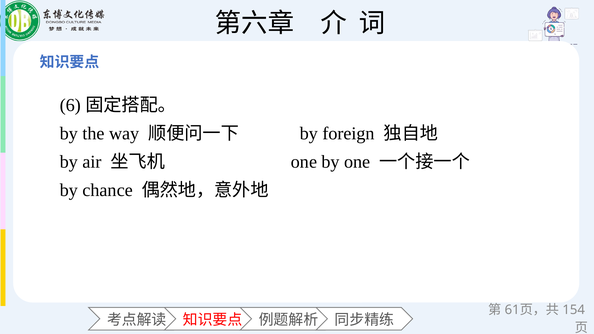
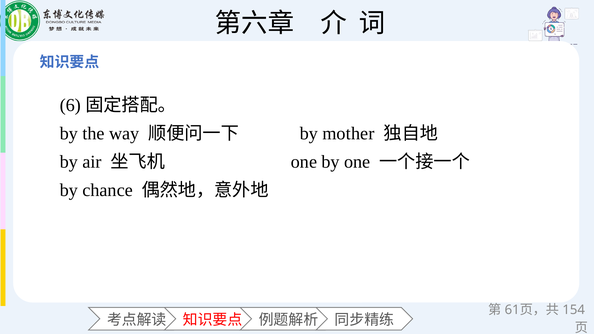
foreign: foreign -> mother (348, 134)
